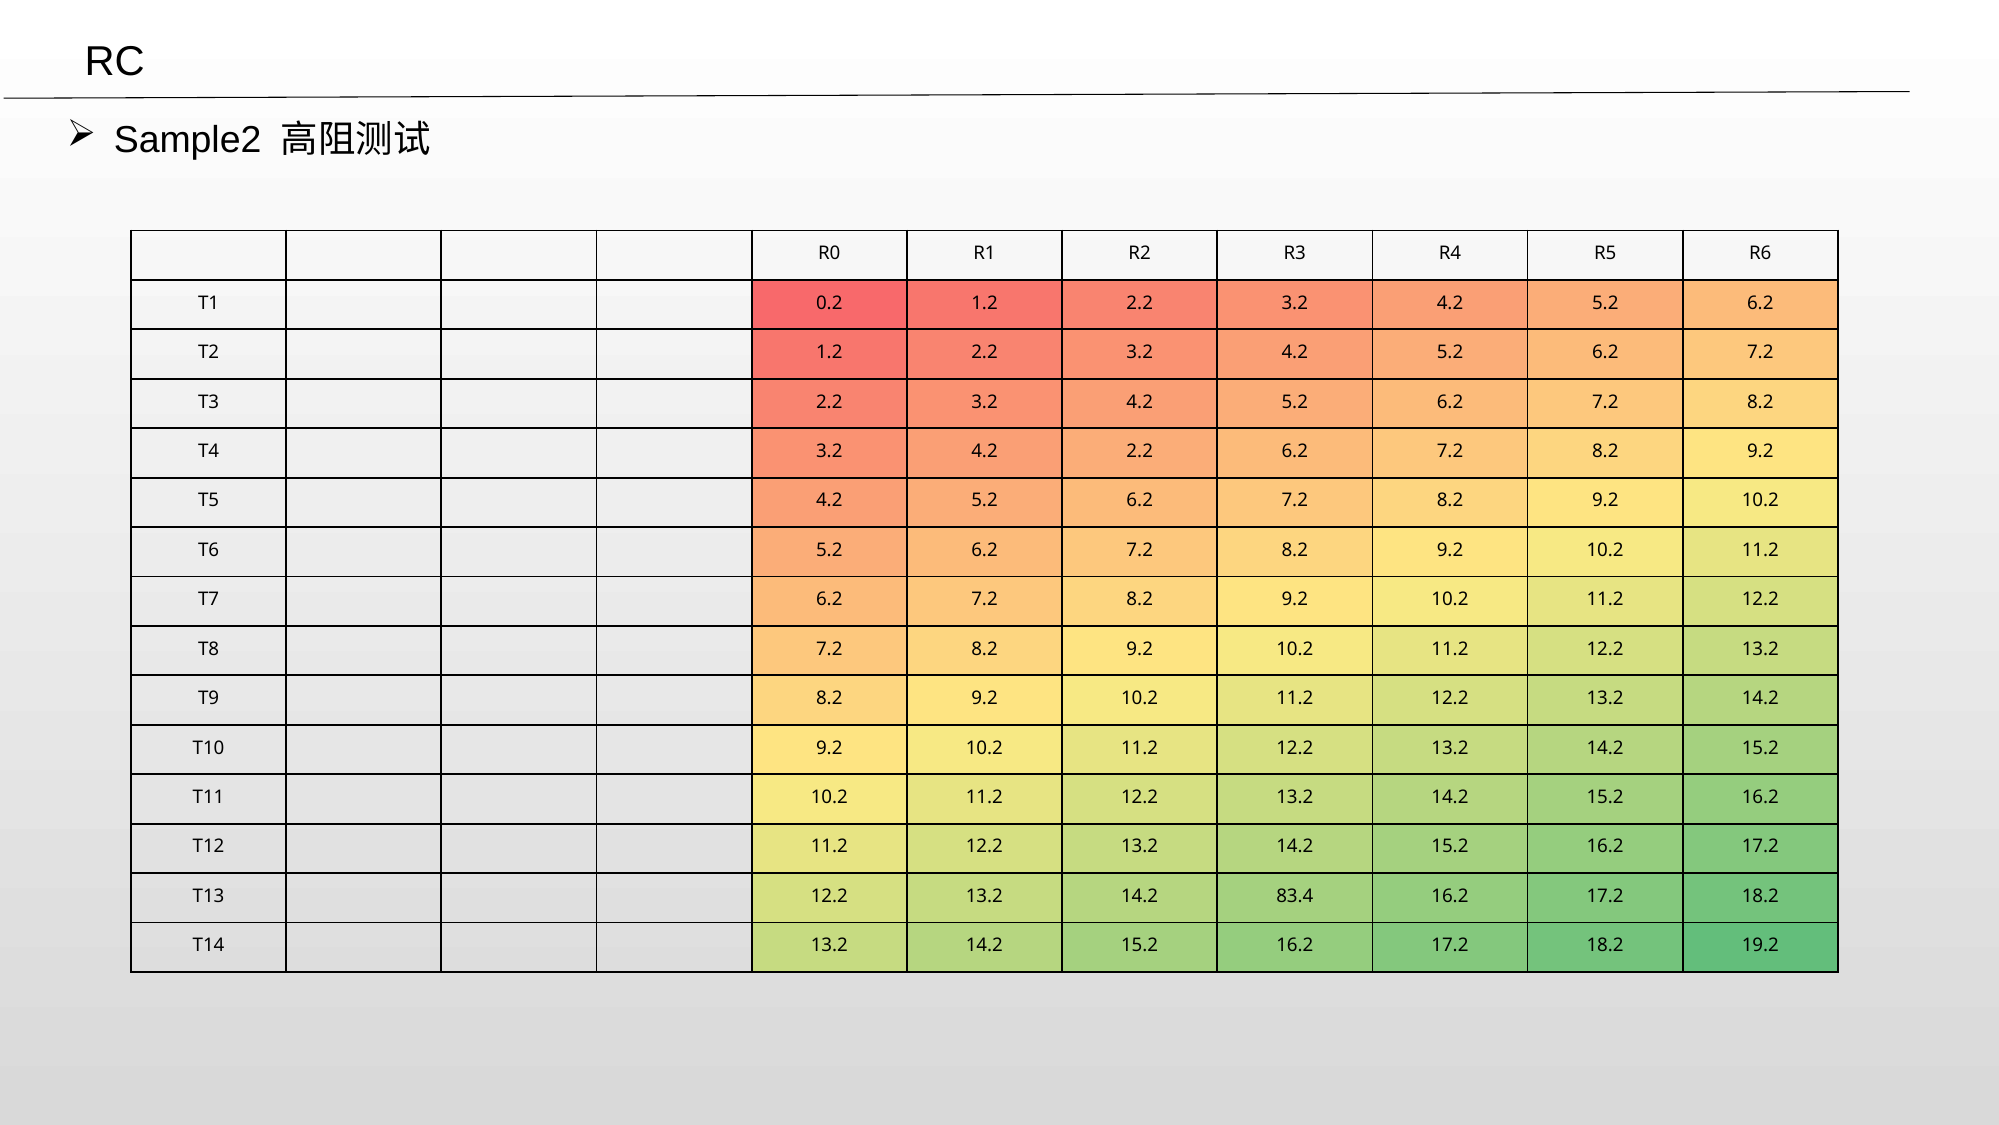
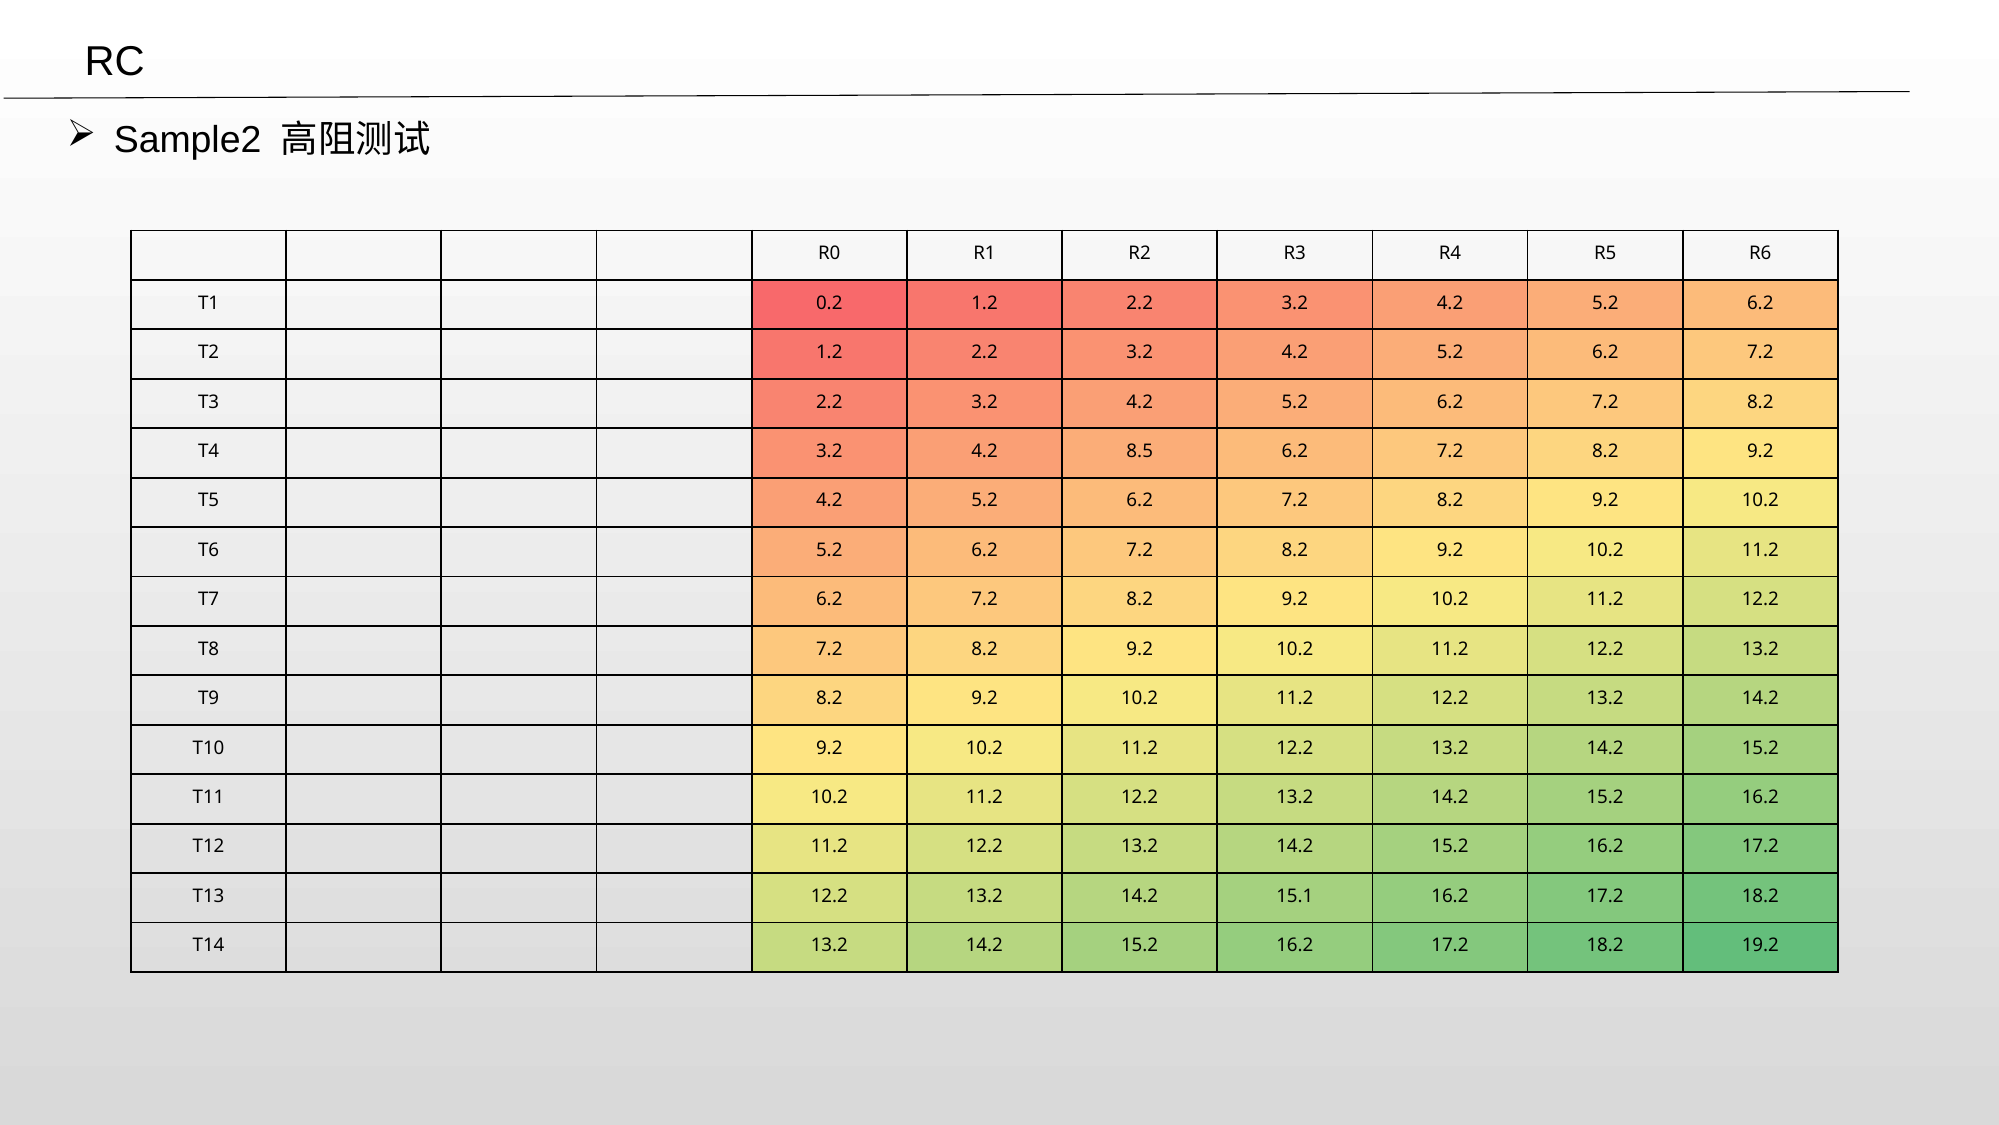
4.2 2.2: 2.2 -> 8.5 (1140, 451)
83.4: 83.4 -> 15.1 (1295, 896)
